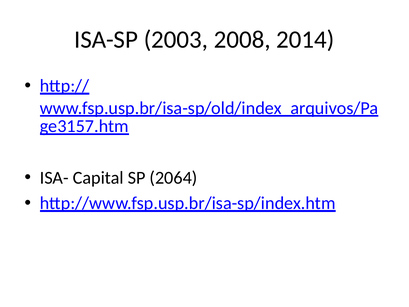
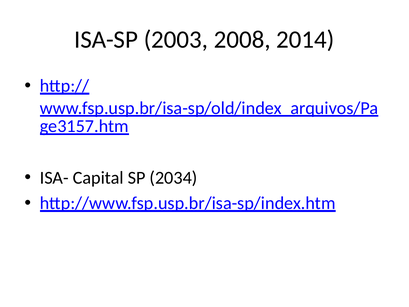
2064: 2064 -> 2034 (174, 178)
